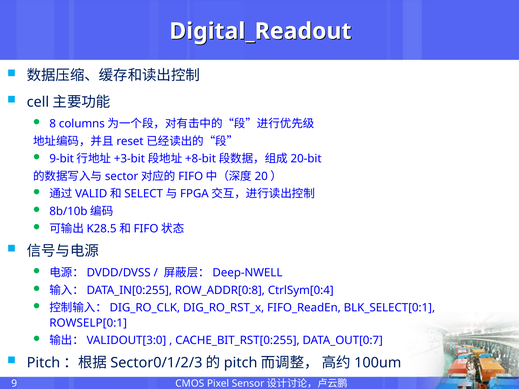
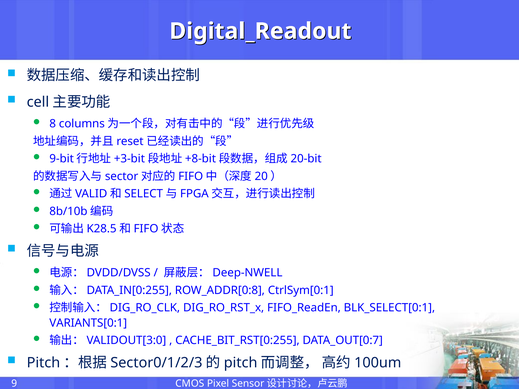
CtrlSym[0:4: CtrlSym[0:4 -> CtrlSym[0:1 (301, 291)
ROWSELP[0:1: ROWSELP[0:1 -> VARIANTS[0:1 (88, 323)
